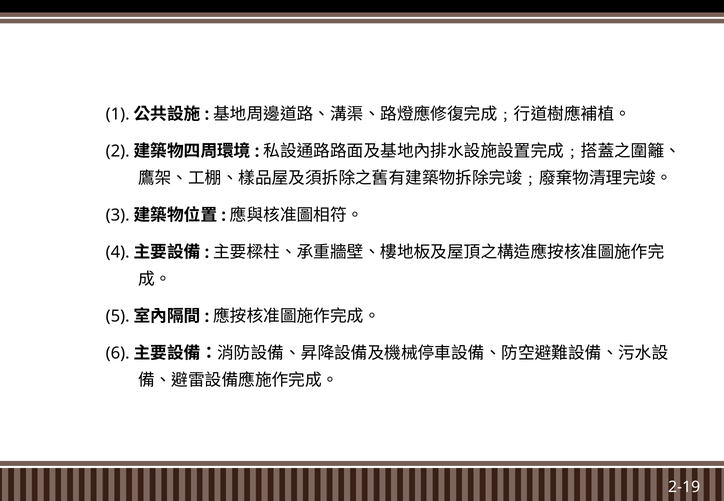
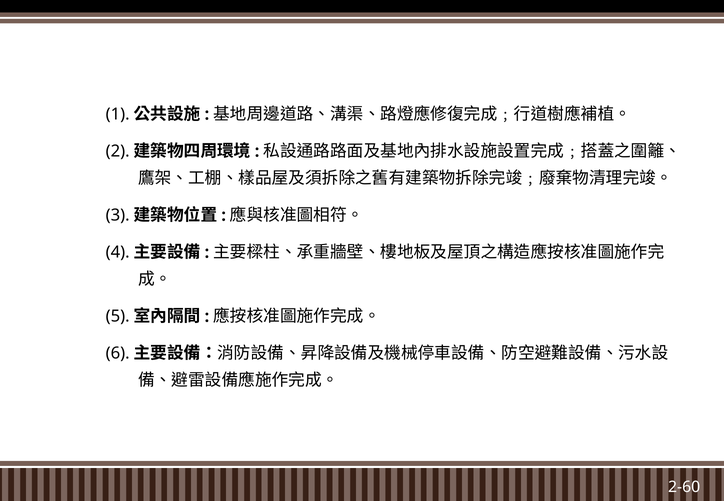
2-19: 2-19 -> 2-60 (684, 487)
